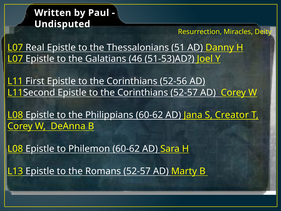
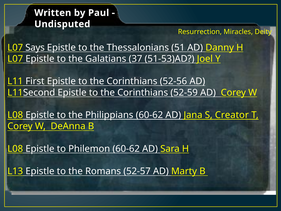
Real: Real -> Says (35, 47)
46: 46 -> 37 (135, 59)
Corinthians 52-57: 52-57 -> 52-59 (184, 92)
